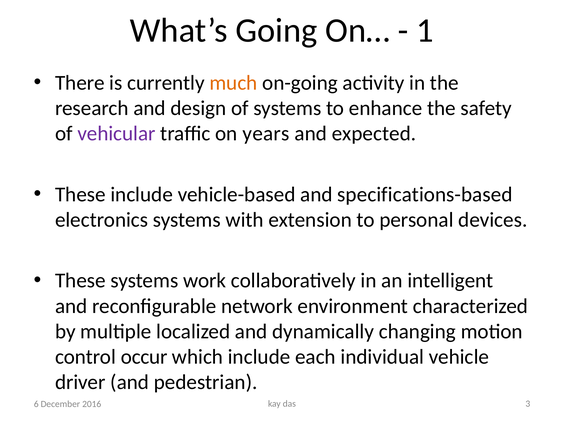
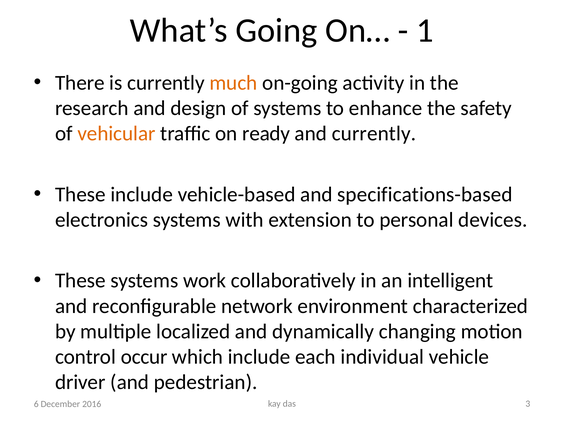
vehicular colour: purple -> orange (116, 134)
years: years -> ready (266, 134)
and expected: expected -> currently (374, 134)
